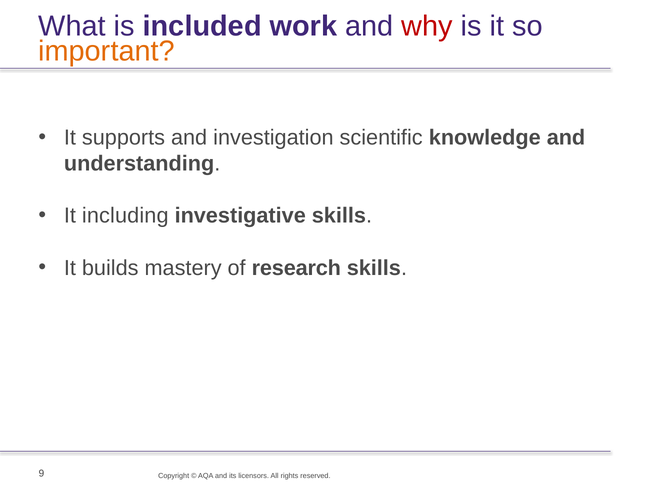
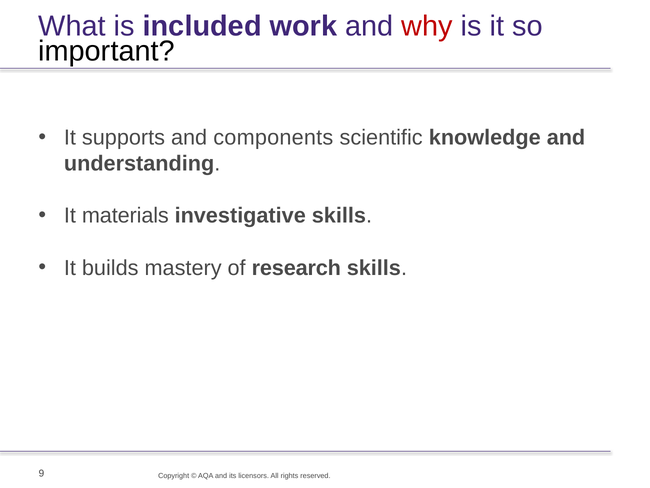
important colour: orange -> black (107, 51)
investigation: investigation -> components (273, 138)
including: including -> materials (125, 216)
